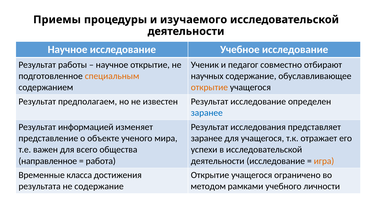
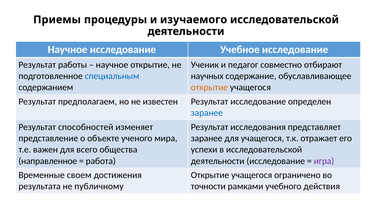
специальным colour: orange -> blue (112, 76)
информацией: информацией -> способностей (86, 127)
игра colour: orange -> purple (324, 161)
класса: класса -> своем (79, 175)
не содержание: содержание -> публичному (99, 187)
методом: методом -> точности (208, 187)
личности: личности -> действия (322, 187)
